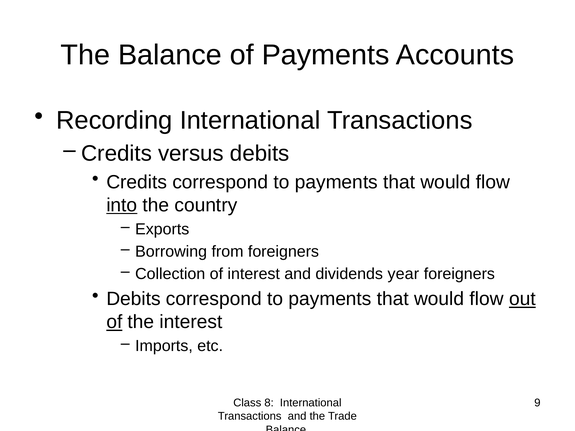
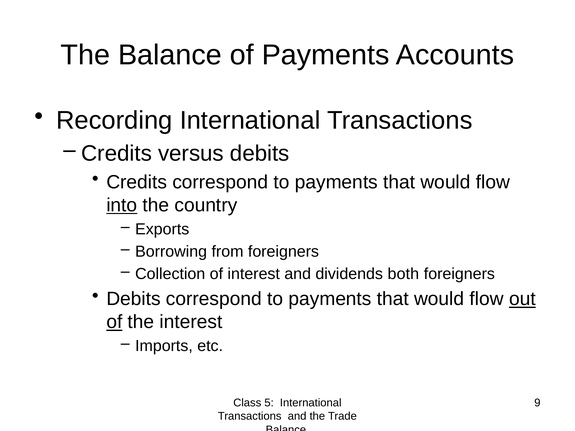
year: year -> both (403, 274)
8: 8 -> 5 (269, 403)
